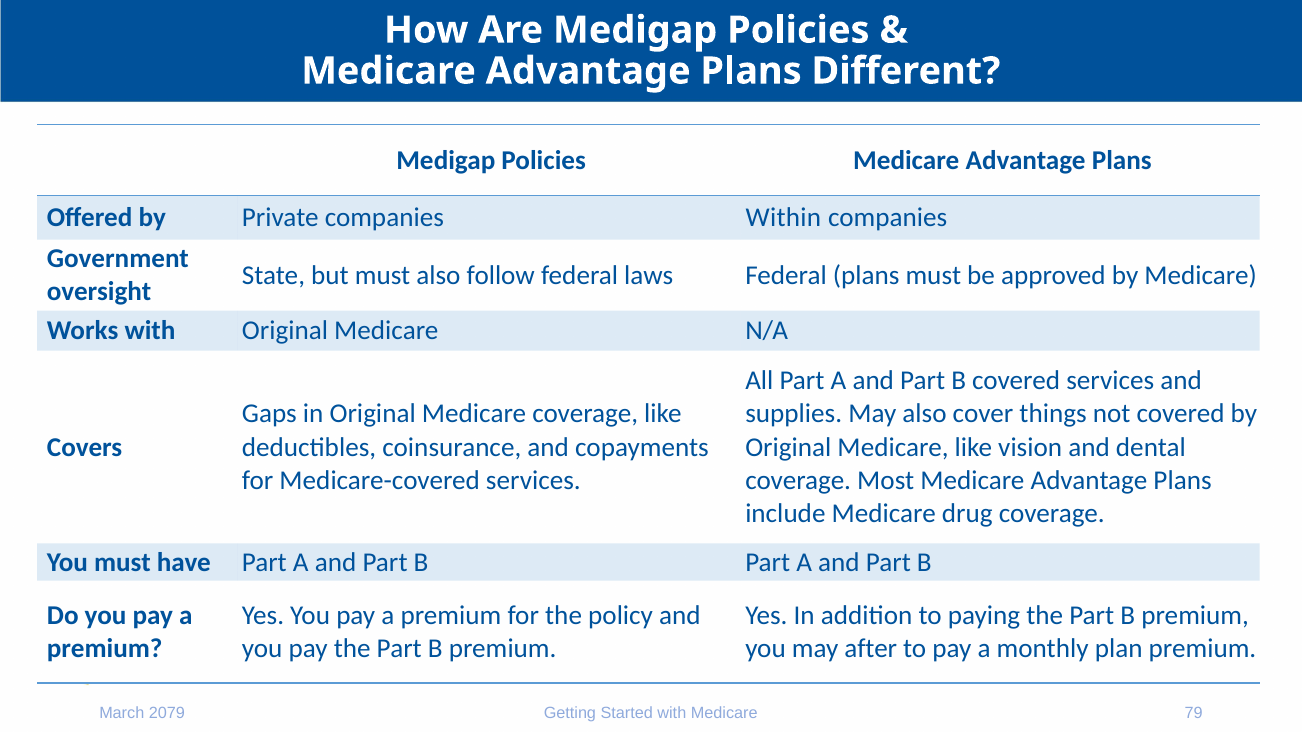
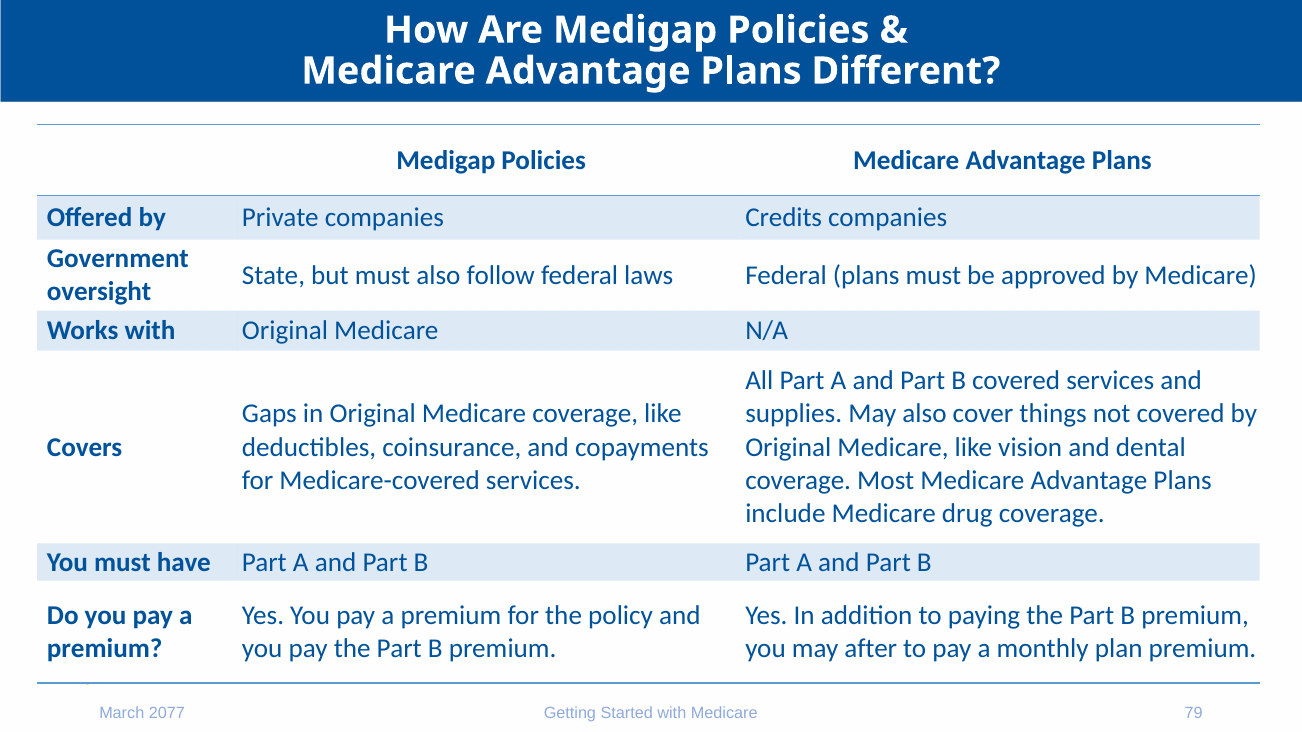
Within: Within -> Credits (784, 218)
2079: 2079 -> 2077 (167, 714)
